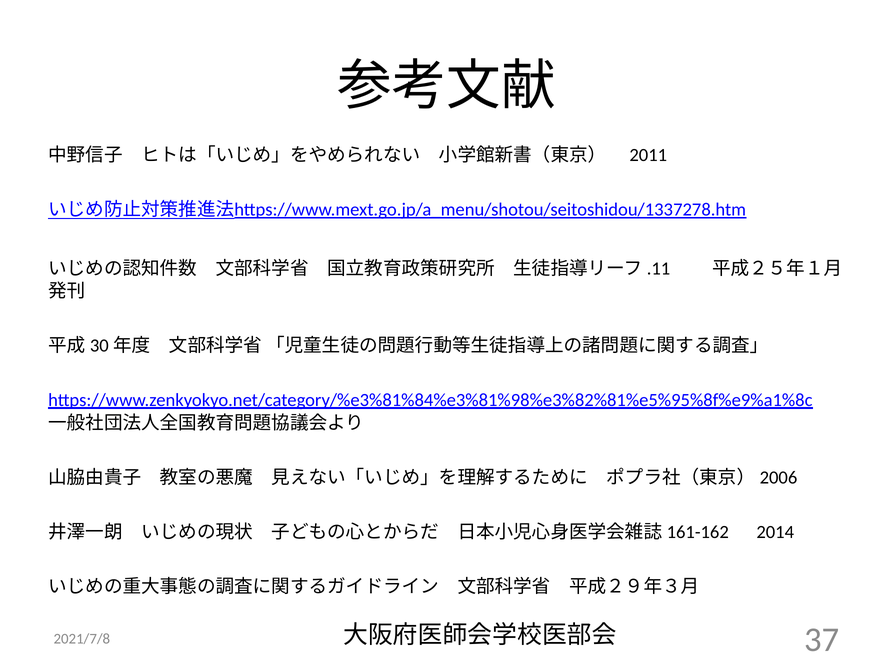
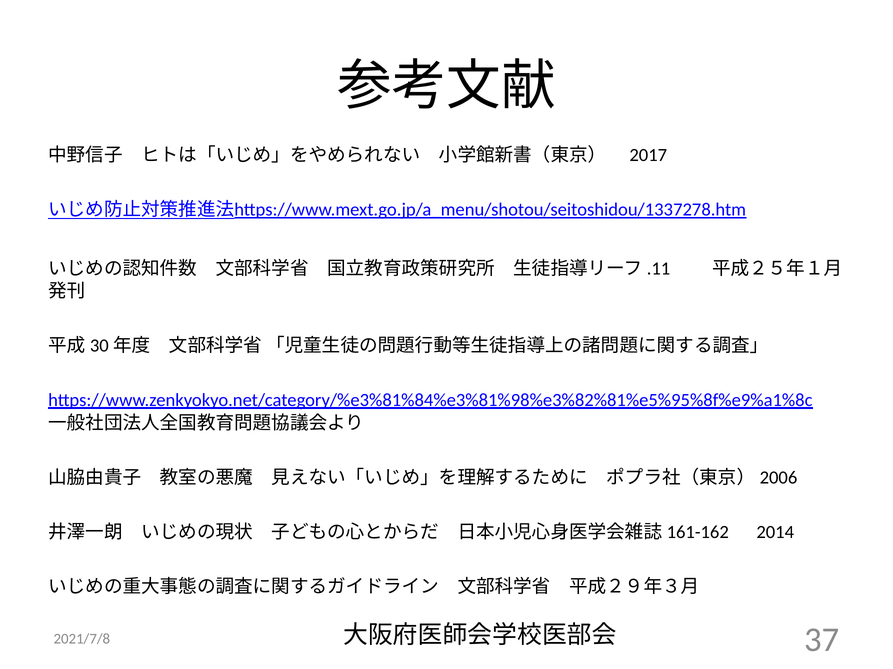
2011: 2011 -> 2017 (648, 155)
